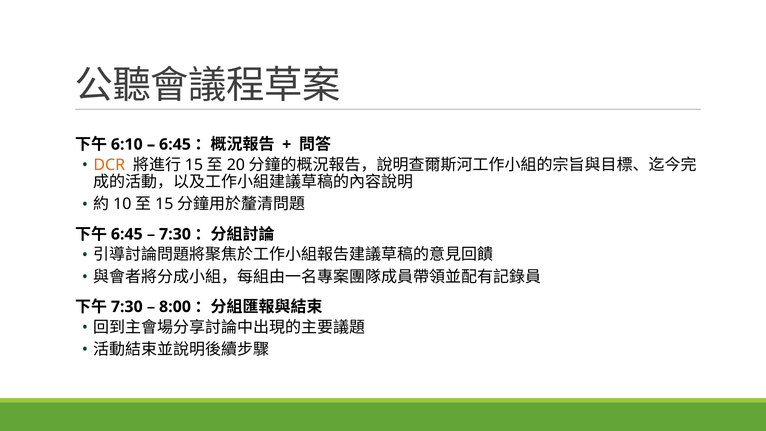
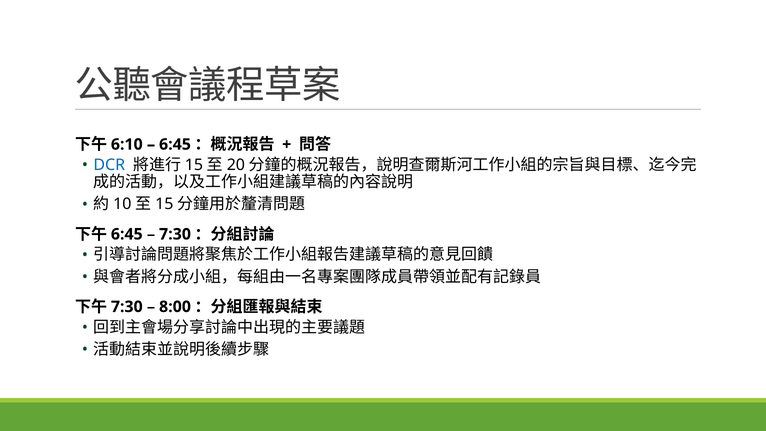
DCR colour: orange -> blue (109, 165)
